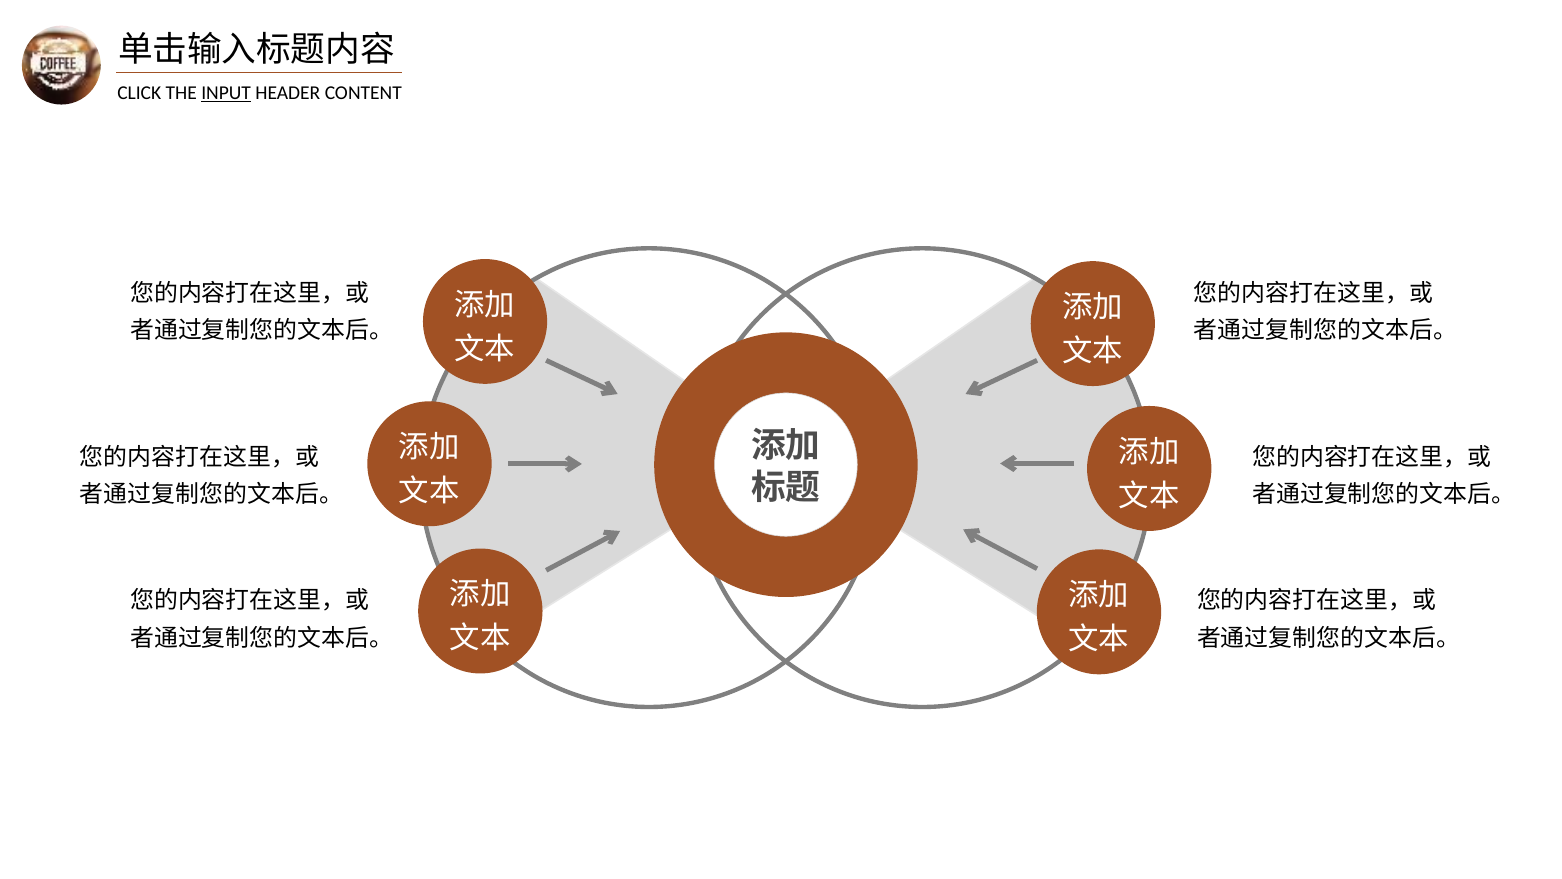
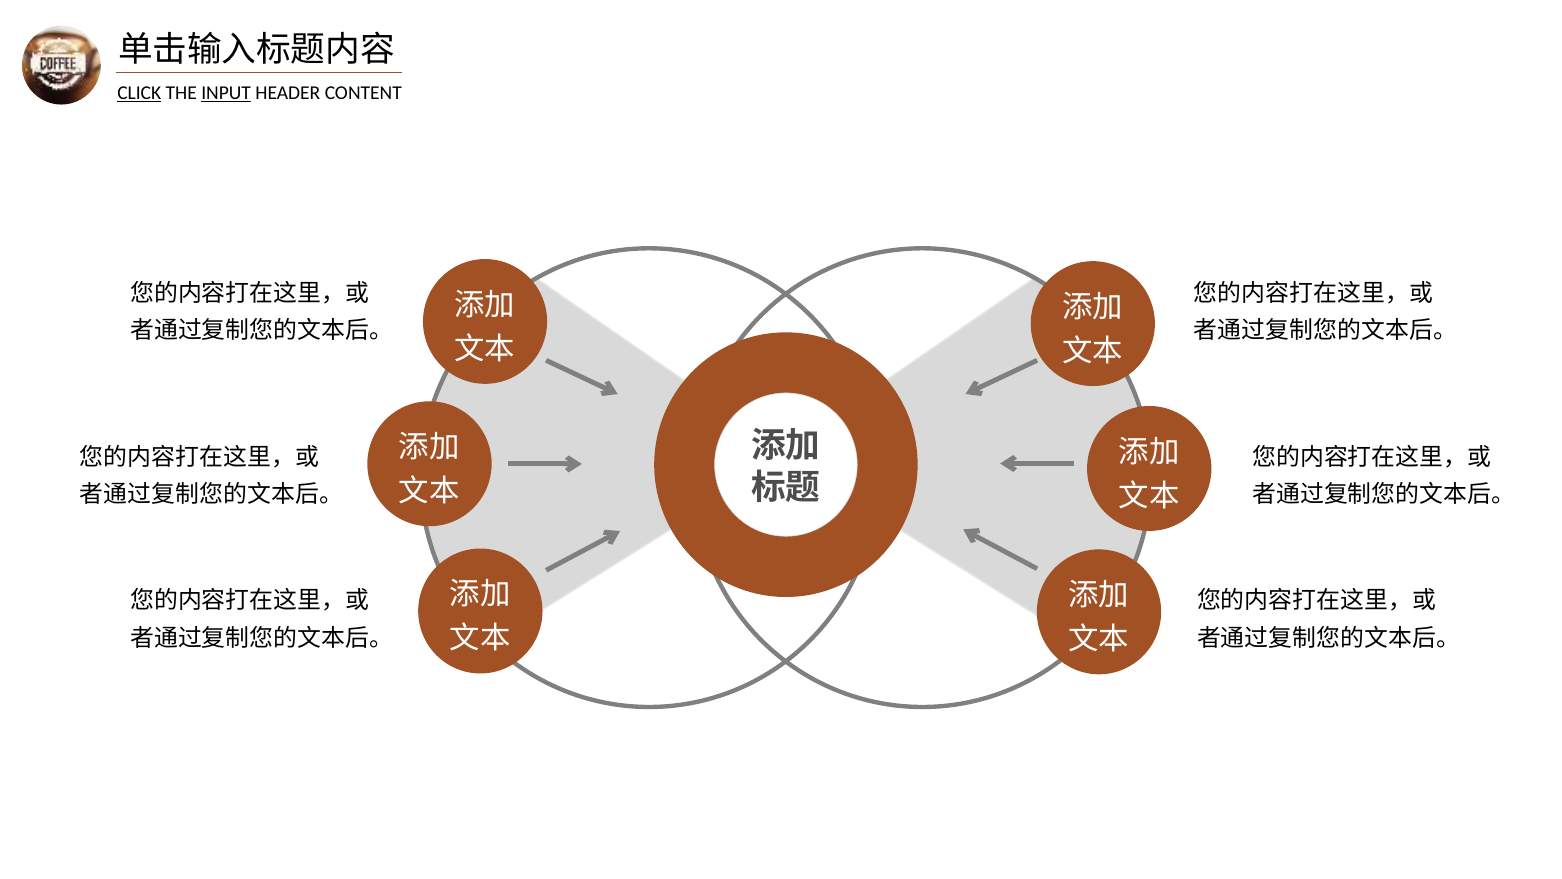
CLICK underline: none -> present (139, 93)
